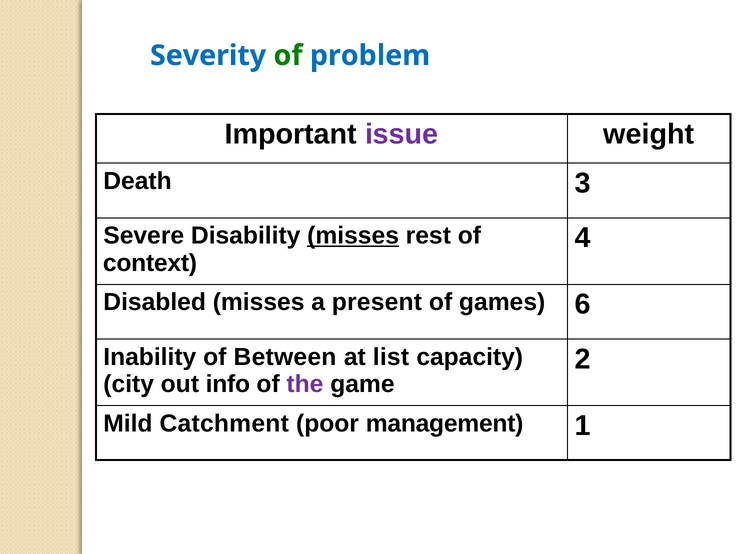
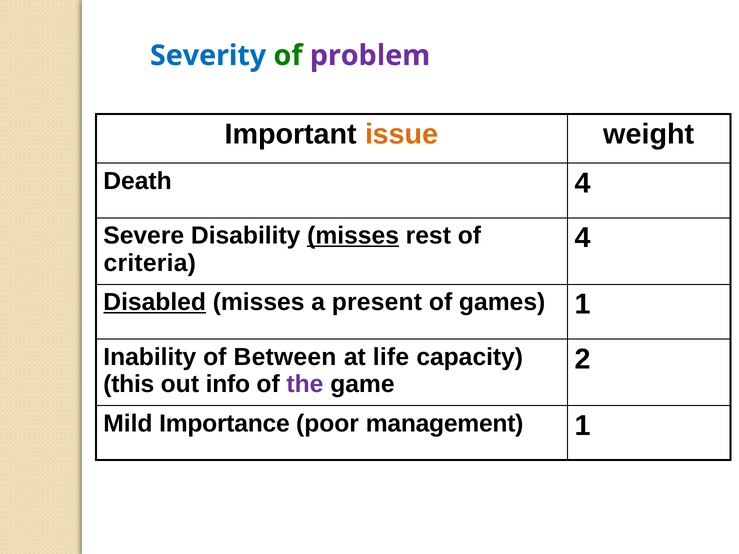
problem colour: blue -> purple (370, 56)
issue colour: purple -> orange (402, 134)
Death 3: 3 -> 4 (583, 183)
context: context -> criteria (150, 263)
Disabled underline: none -> present (155, 302)
games 6: 6 -> 1 (583, 305)
list: list -> life (391, 357)
city: city -> this (129, 385)
Catchment: Catchment -> Importance (224, 424)
